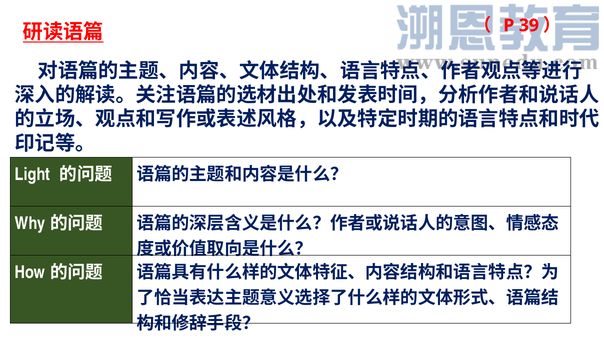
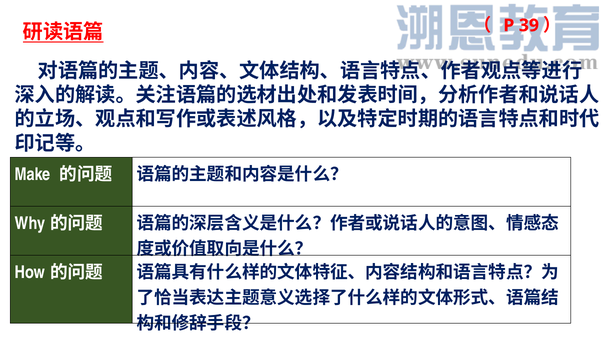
Light: Light -> Make (33, 174)
